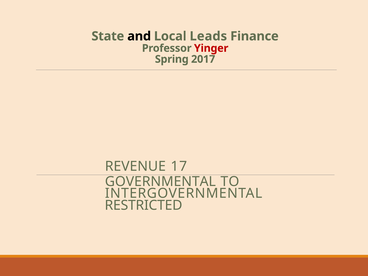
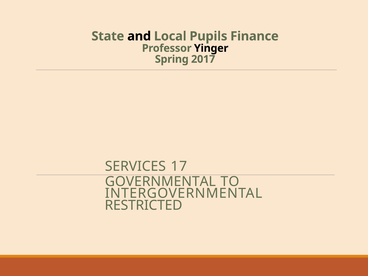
Leads: Leads -> Pupils (208, 36)
Yinger colour: red -> black (211, 48)
REVENUE: REVENUE -> SERVICES (135, 166)
